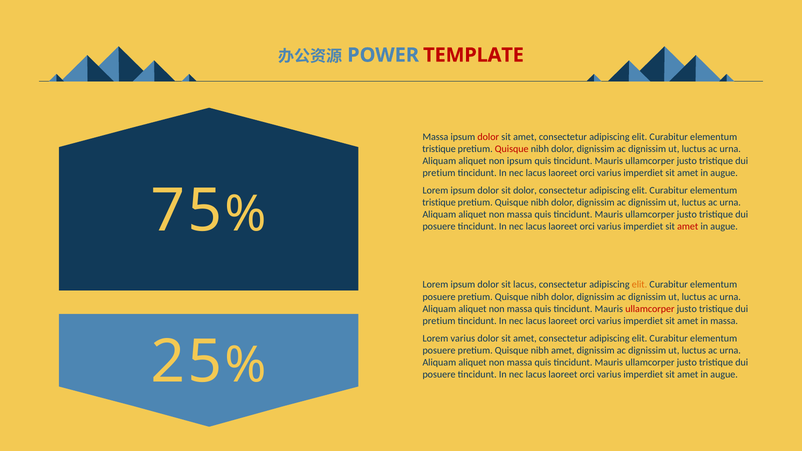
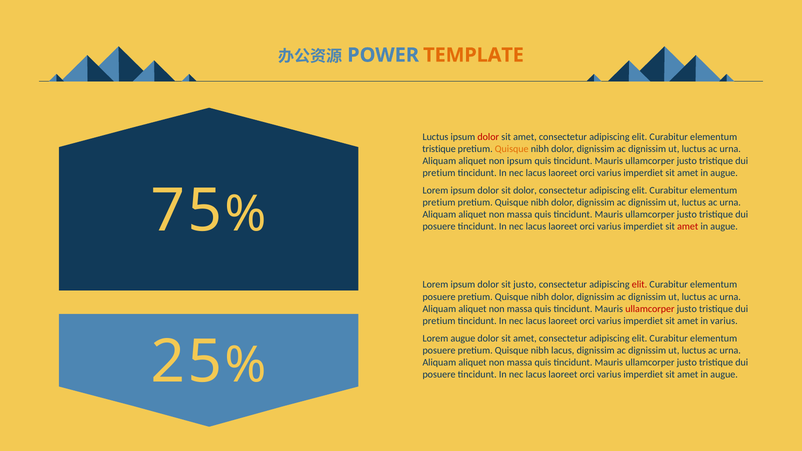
TEMPLATE colour: red -> orange (474, 55)
Massa: Massa -> Luctus (435, 137)
Quisque colour: red -> orange (512, 149)
tristique: tristique -> pretium (439, 202)
sit lacus: lacus -> justo (525, 285)
elit colour: orange -> red (640, 285)
in massa: massa -> varius (724, 321)
Lorem varius: varius -> augue (463, 338)
nibh amet: amet -> lacus (563, 350)
